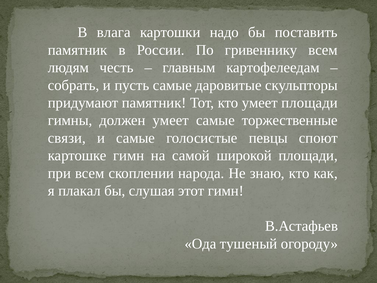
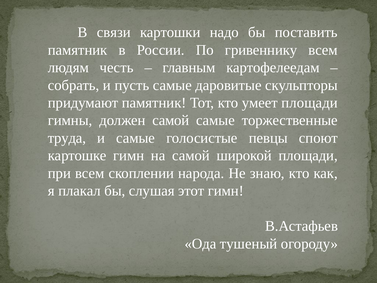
влага: влага -> связи (114, 32)
должен умеет: умеет -> самой (171, 120)
связи: связи -> труда (67, 138)
